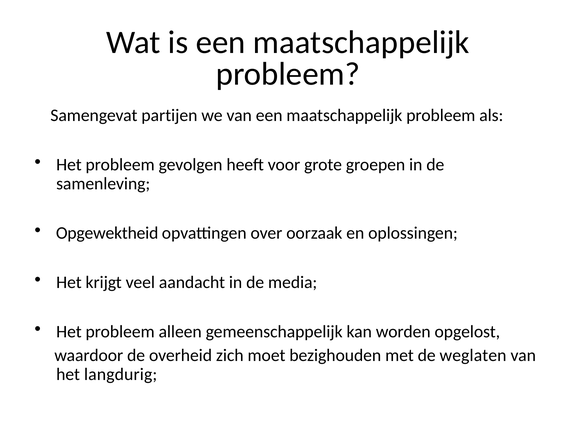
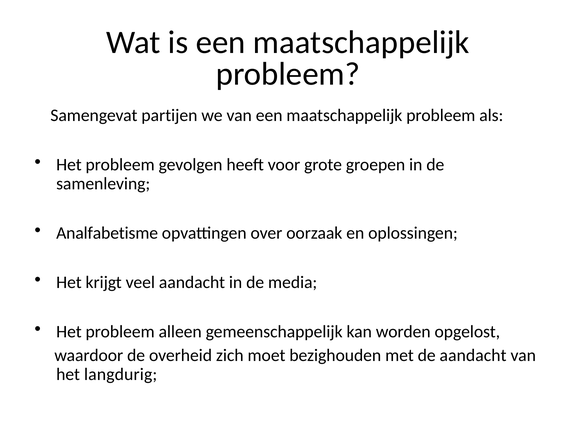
Opgewektheid: Opgewektheid -> Analfabetisme (107, 233)
de weglaten: weglaten -> aandacht (473, 355)
